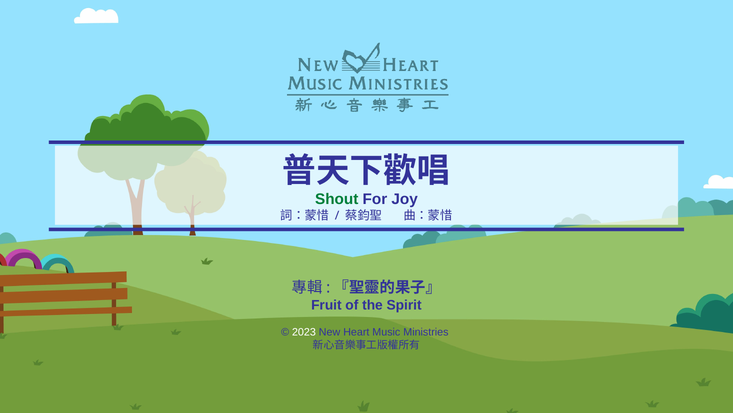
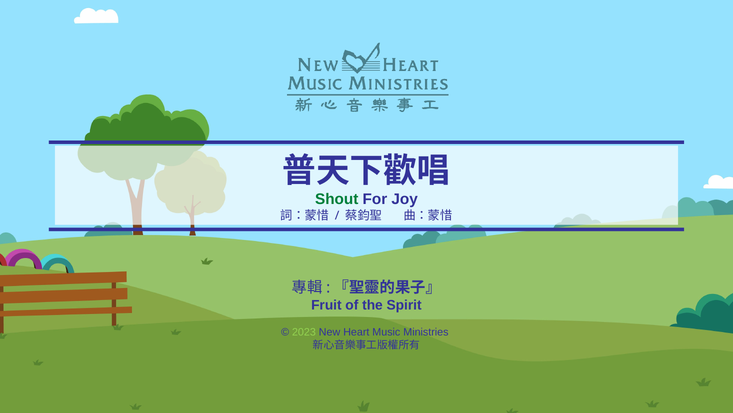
2023 colour: white -> light green (304, 332)
